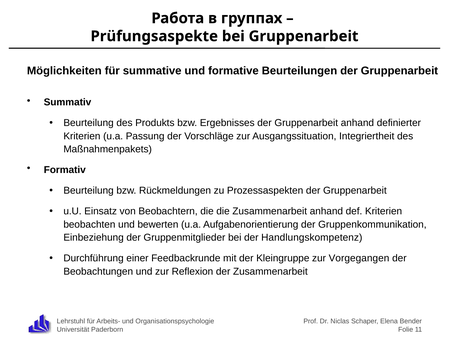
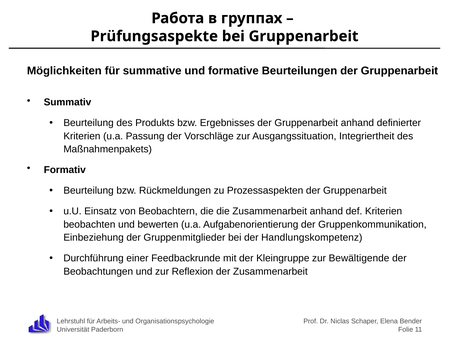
Vorgegangen: Vorgegangen -> Bewältigende (359, 258)
